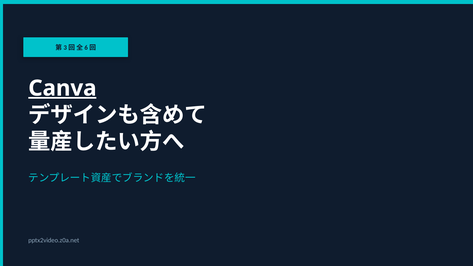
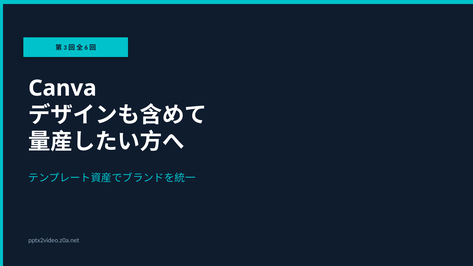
Canva underline: present -> none (62, 88)
